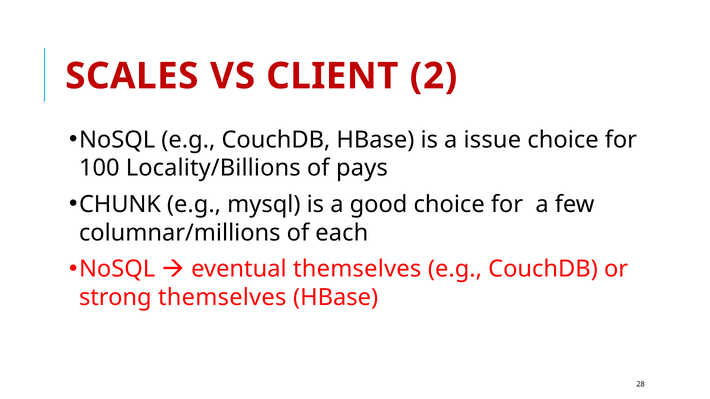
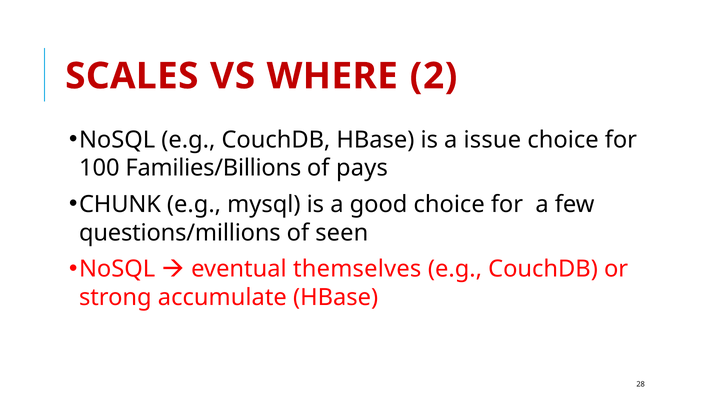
CLIENT: CLIENT -> WHERE (332, 76)
Locality/Billions: Locality/Billions -> Families/Billions (213, 168)
columnar/millions: columnar/millions -> questions/millions (180, 233)
each: each -> seen (342, 233)
strong themselves: themselves -> accumulate (222, 298)
